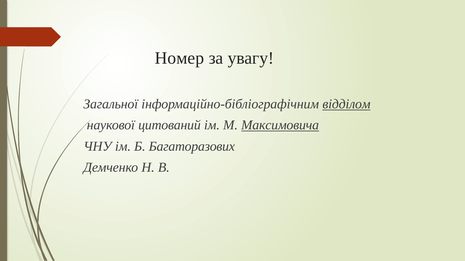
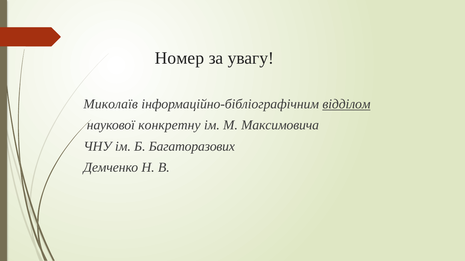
Загальної: Загальної -> Миколаїв (111, 104)
цитований: цитований -> конкретну (169, 125)
Максимовича underline: present -> none (280, 125)
